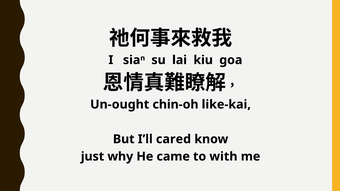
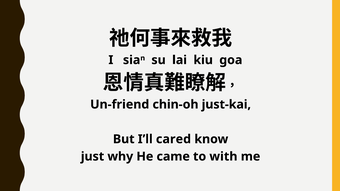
Un-ought: Un-ought -> Un-friend (120, 105)
like-kai: like-kai -> just-kai (226, 105)
